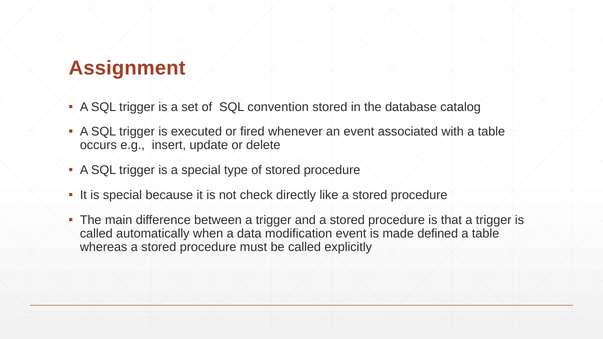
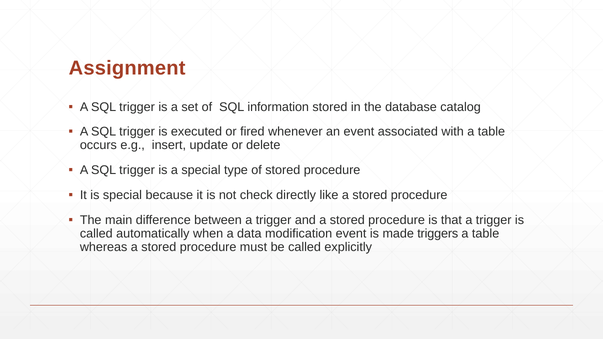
convention: convention -> information (278, 107)
defined: defined -> triggers (438, 234)
